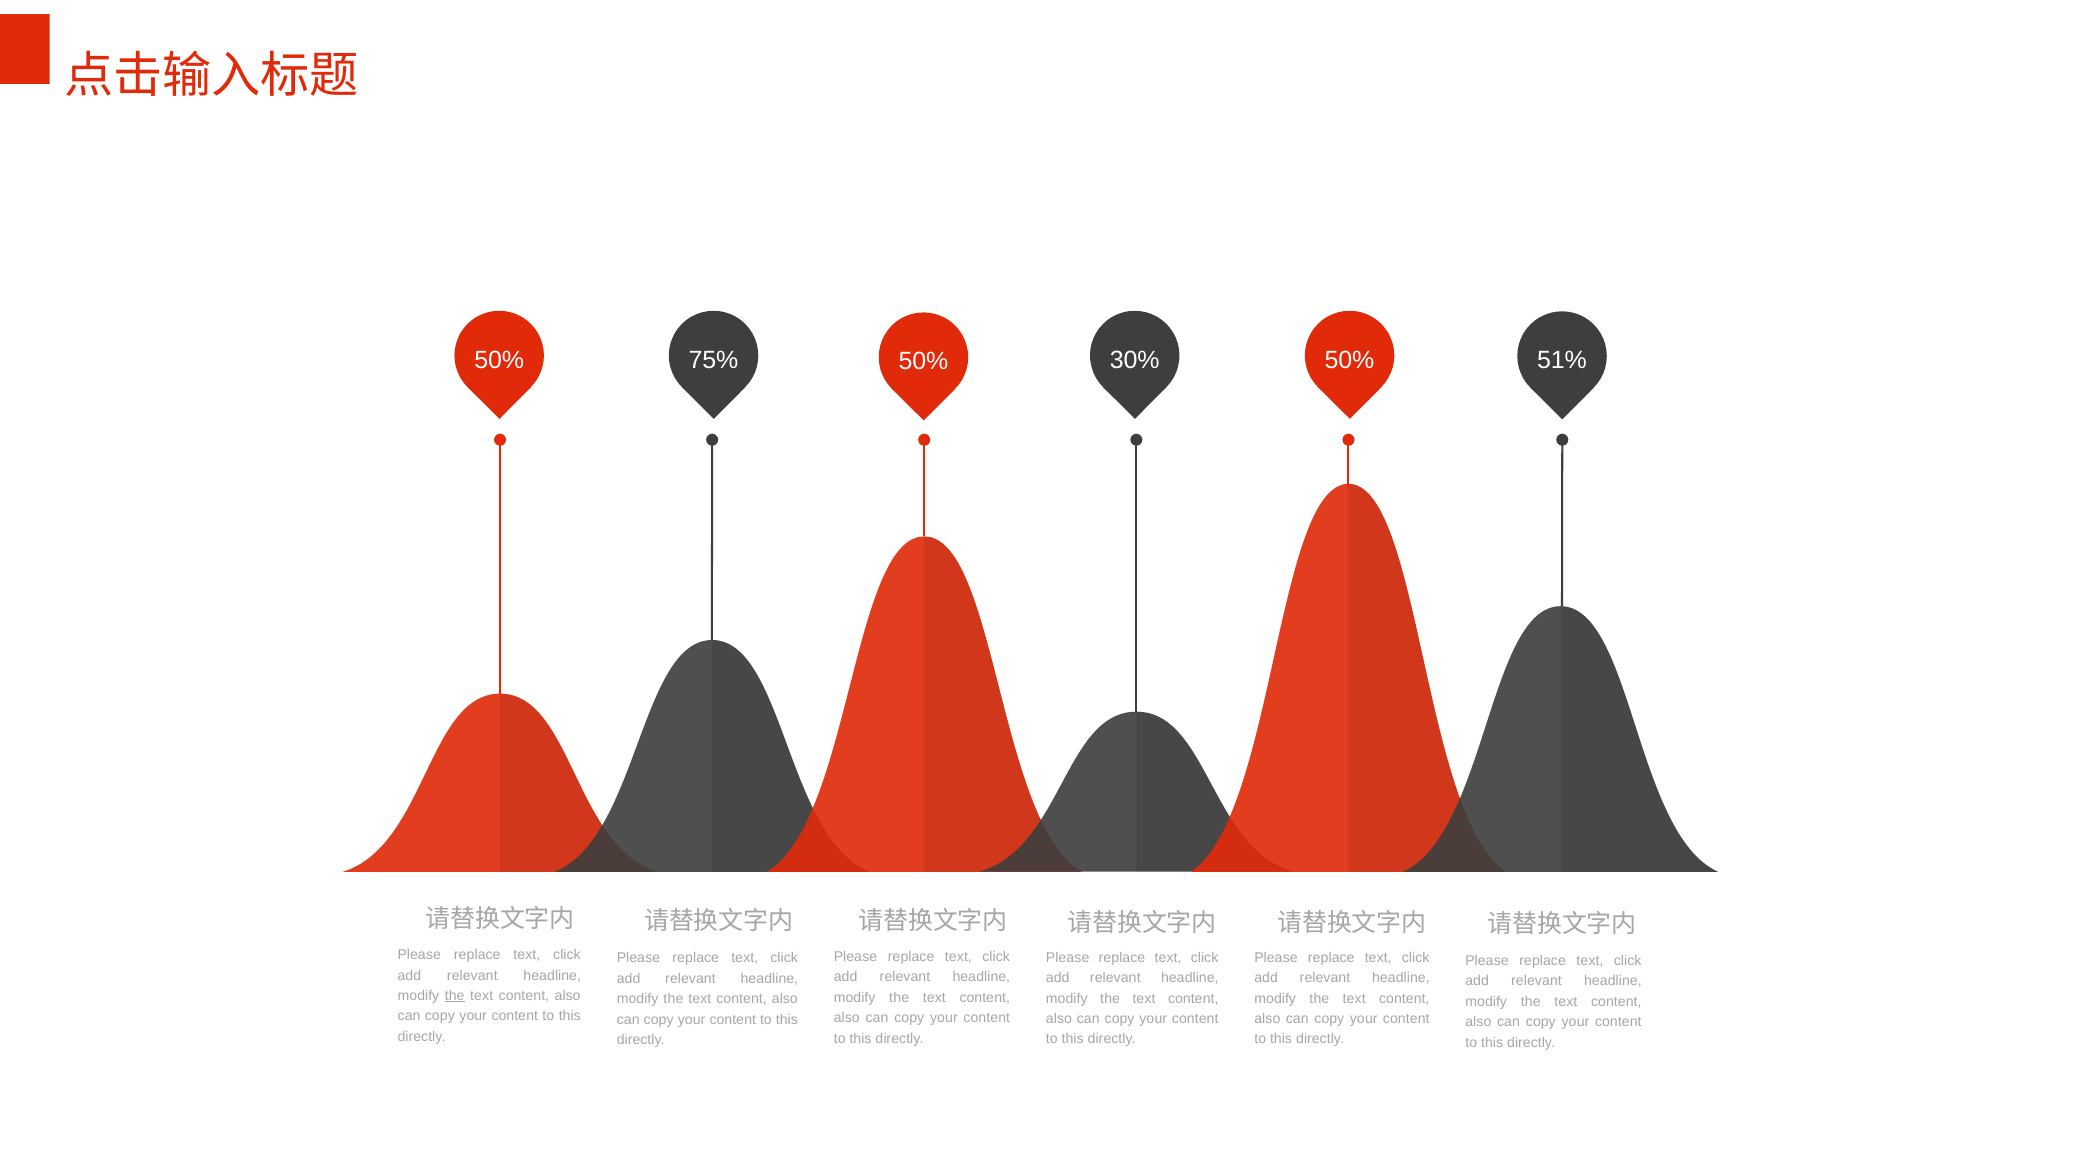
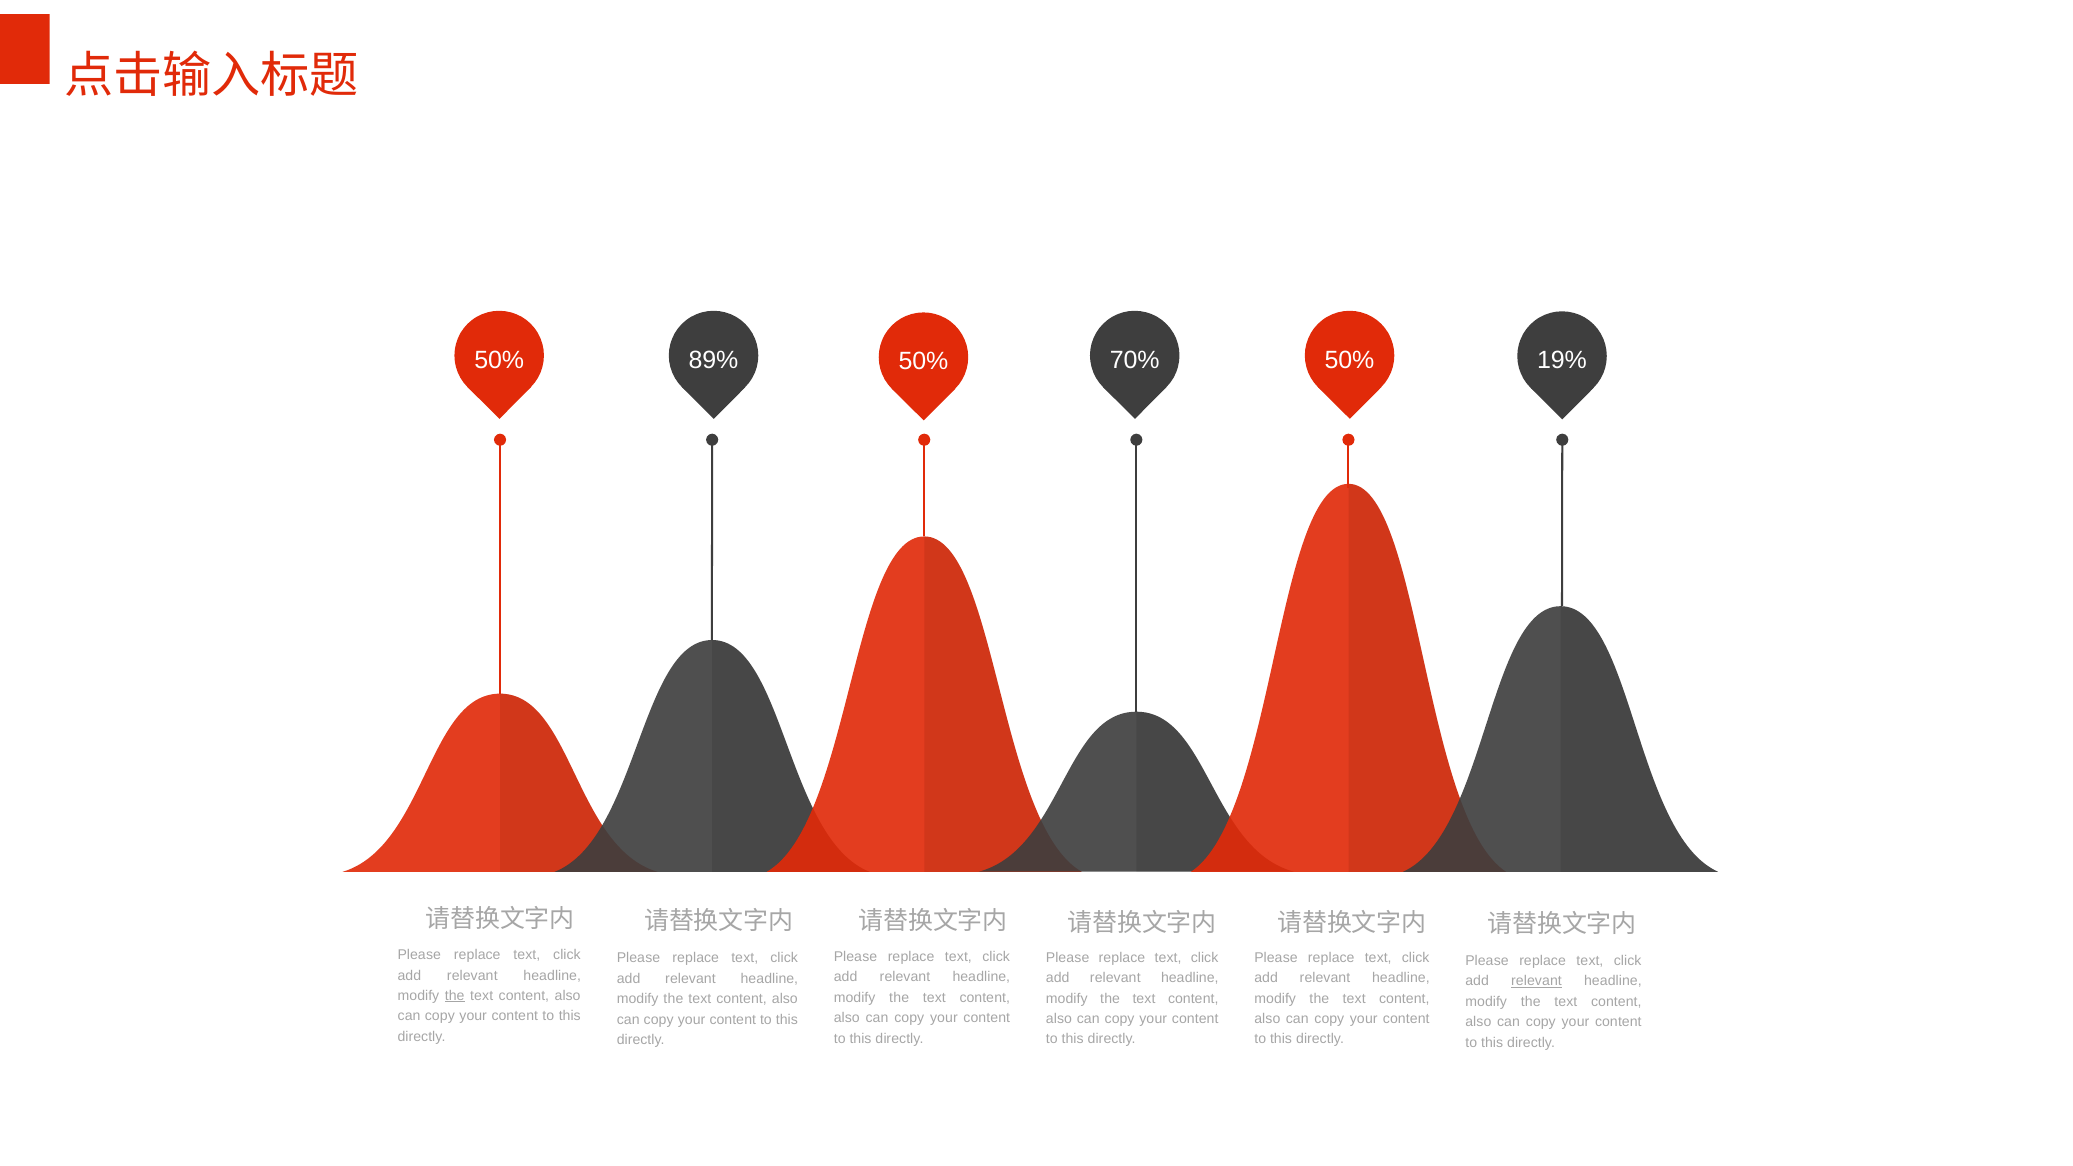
75%: 75% -> 89% (714, 360)
30%: 30% -> 70% (1135, 360)
51%: 51% -> 19% (1562, 361)
relevant underline: none -> present (1537, 981)
